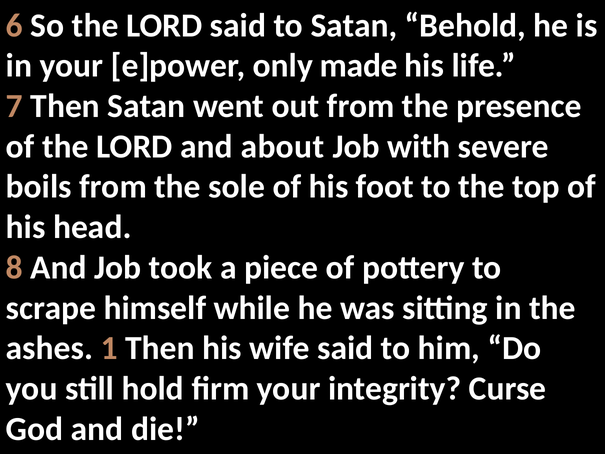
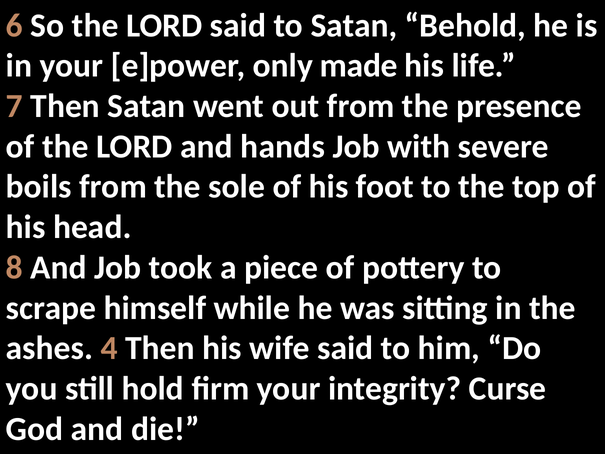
about: about -> hands (283, 146)
1: 1 -> 4 (109, 348)
